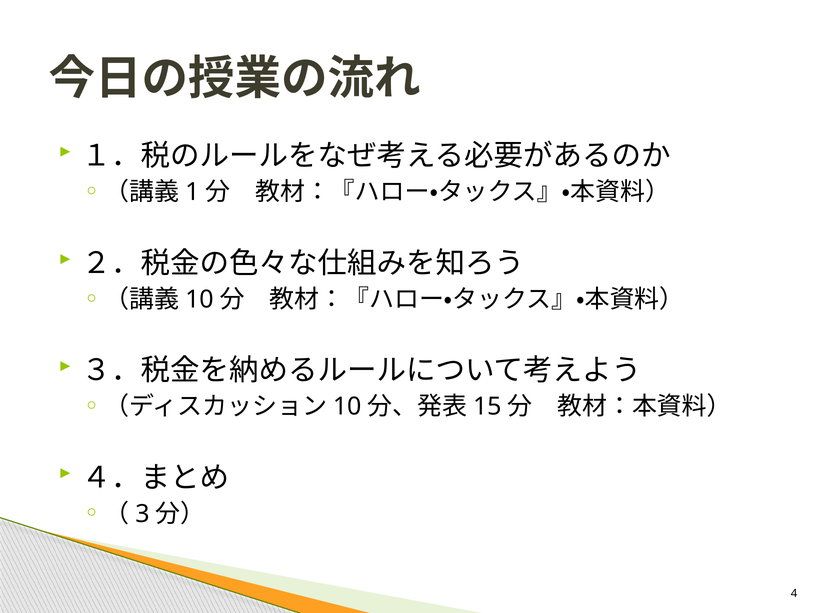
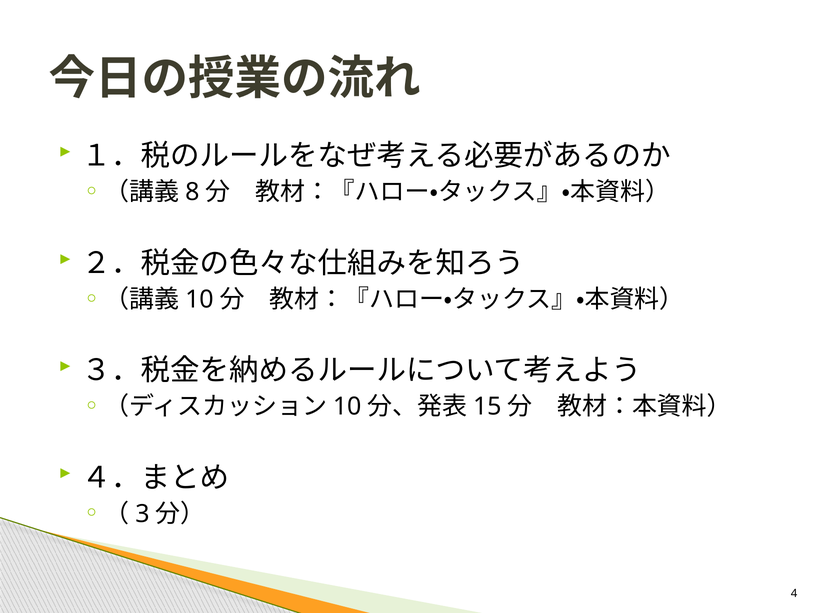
1: 1 -> 8 (192, 192)
